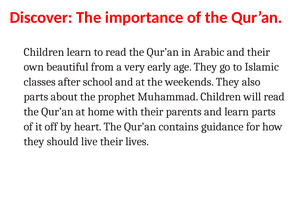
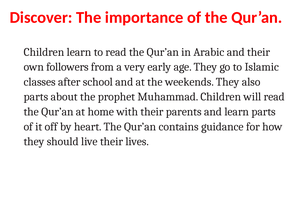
beautiful: beautiful -> followers (67, 67)
